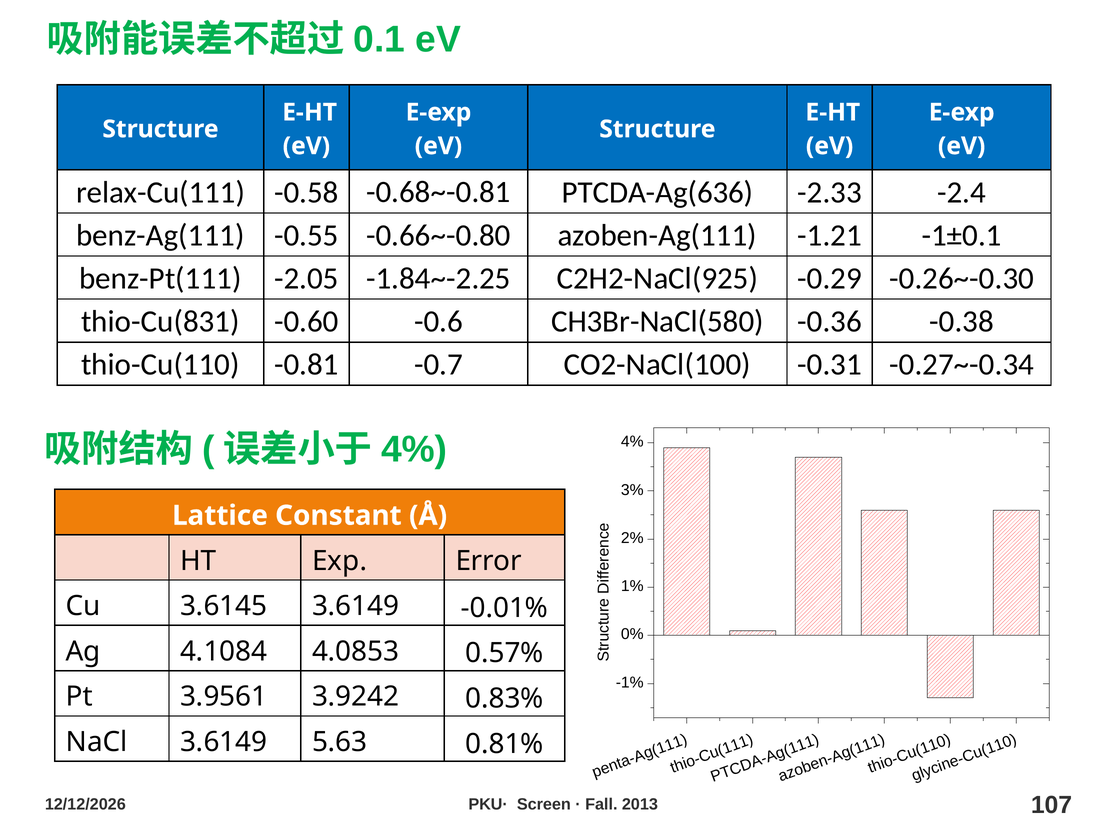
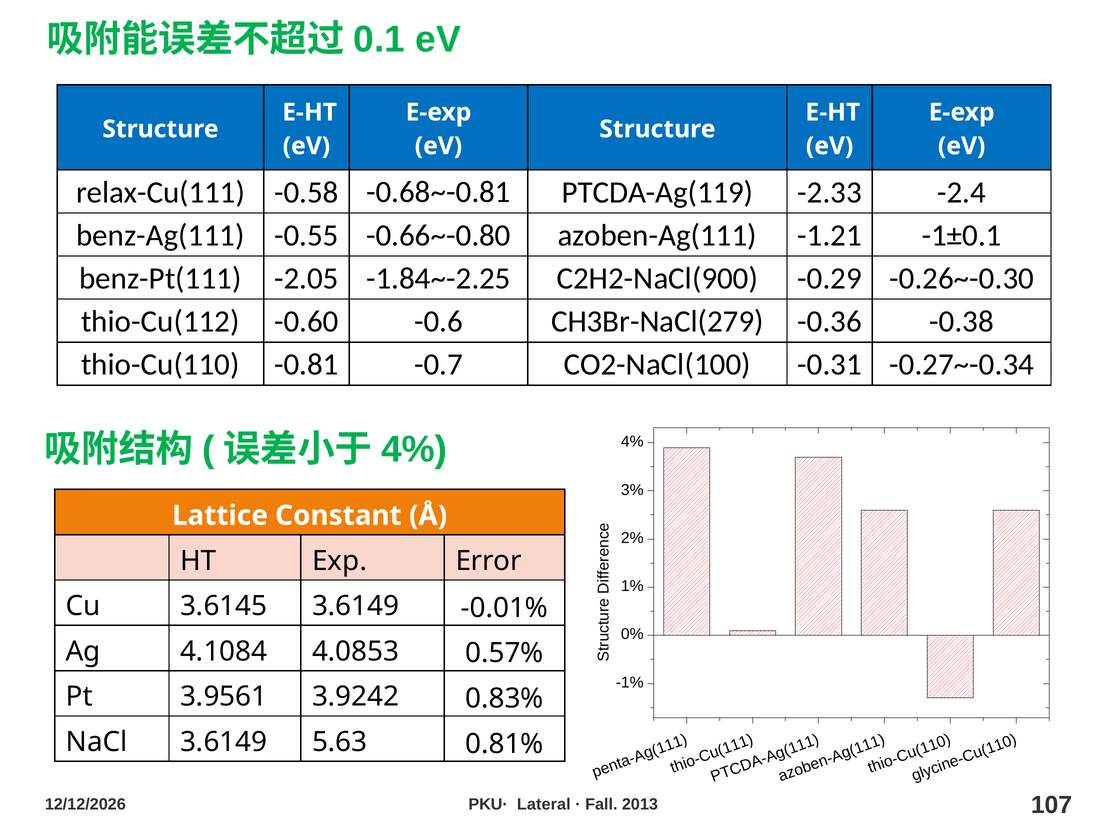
PTCDA-Ag(636: PTCDA-Ag(636 -> PTCDA-Ag(119 (657, 192)
C2H2-NaCl(925: C2H2-NaCl(925 -> C2H2-NaCl(900 (657, 278)
thio-Cu(831: thio-Cu(831 -> thio-Cu(112 (160, 321)
CH3Br-NaCl(580: CH3Br-NaCl(580 -> CH3Br-NaCl(279 (657, 321)
Screen: Screen -> Lateral (544, 804)
